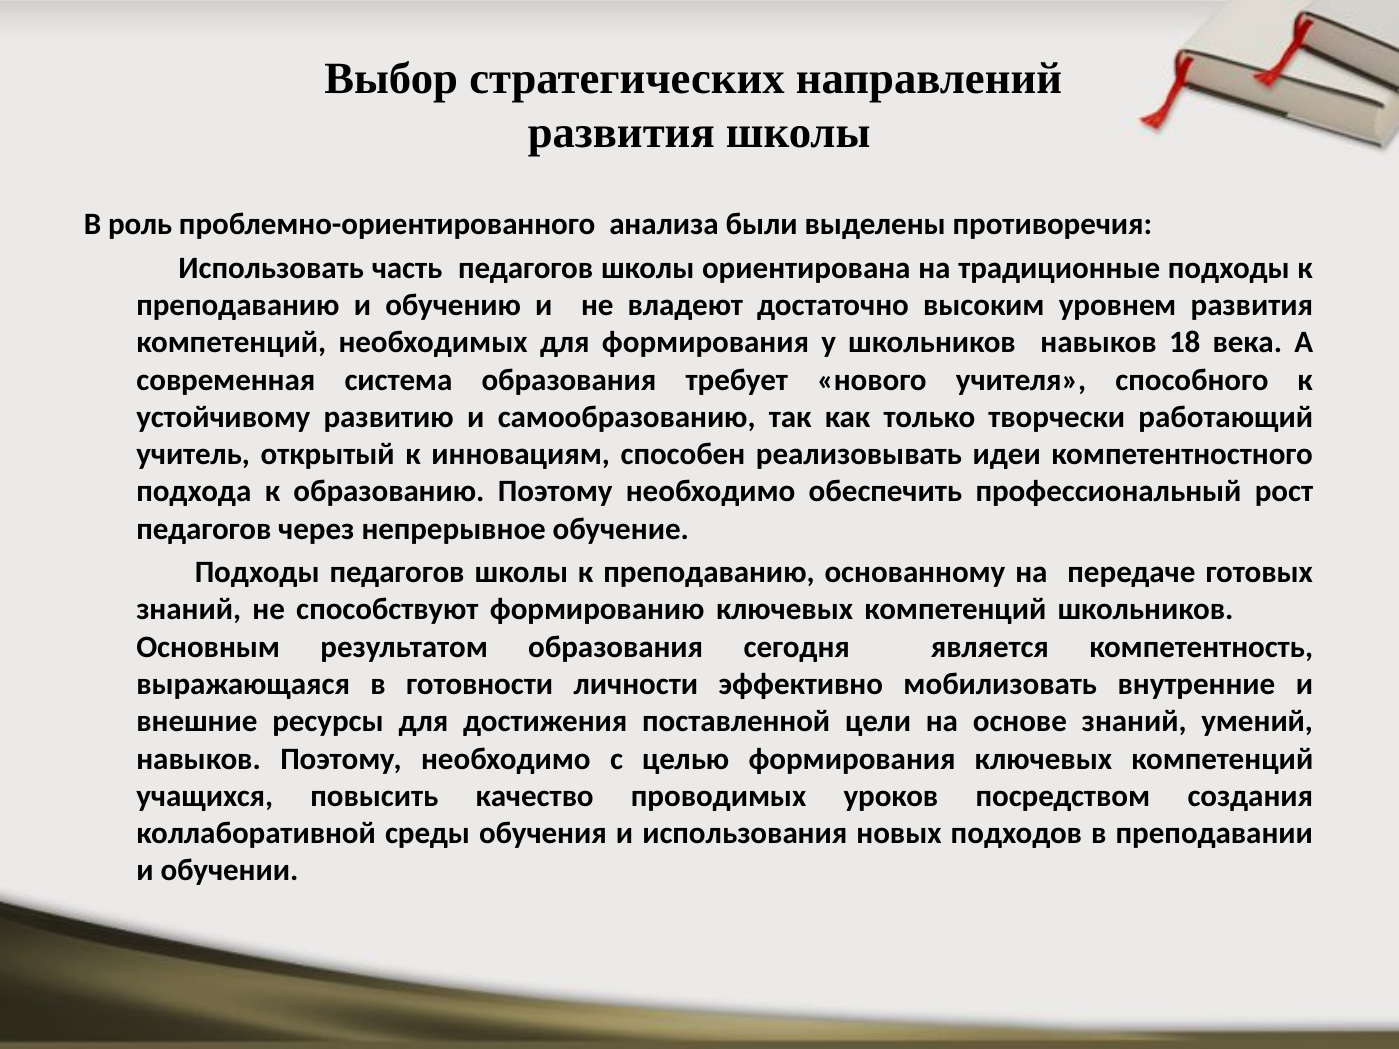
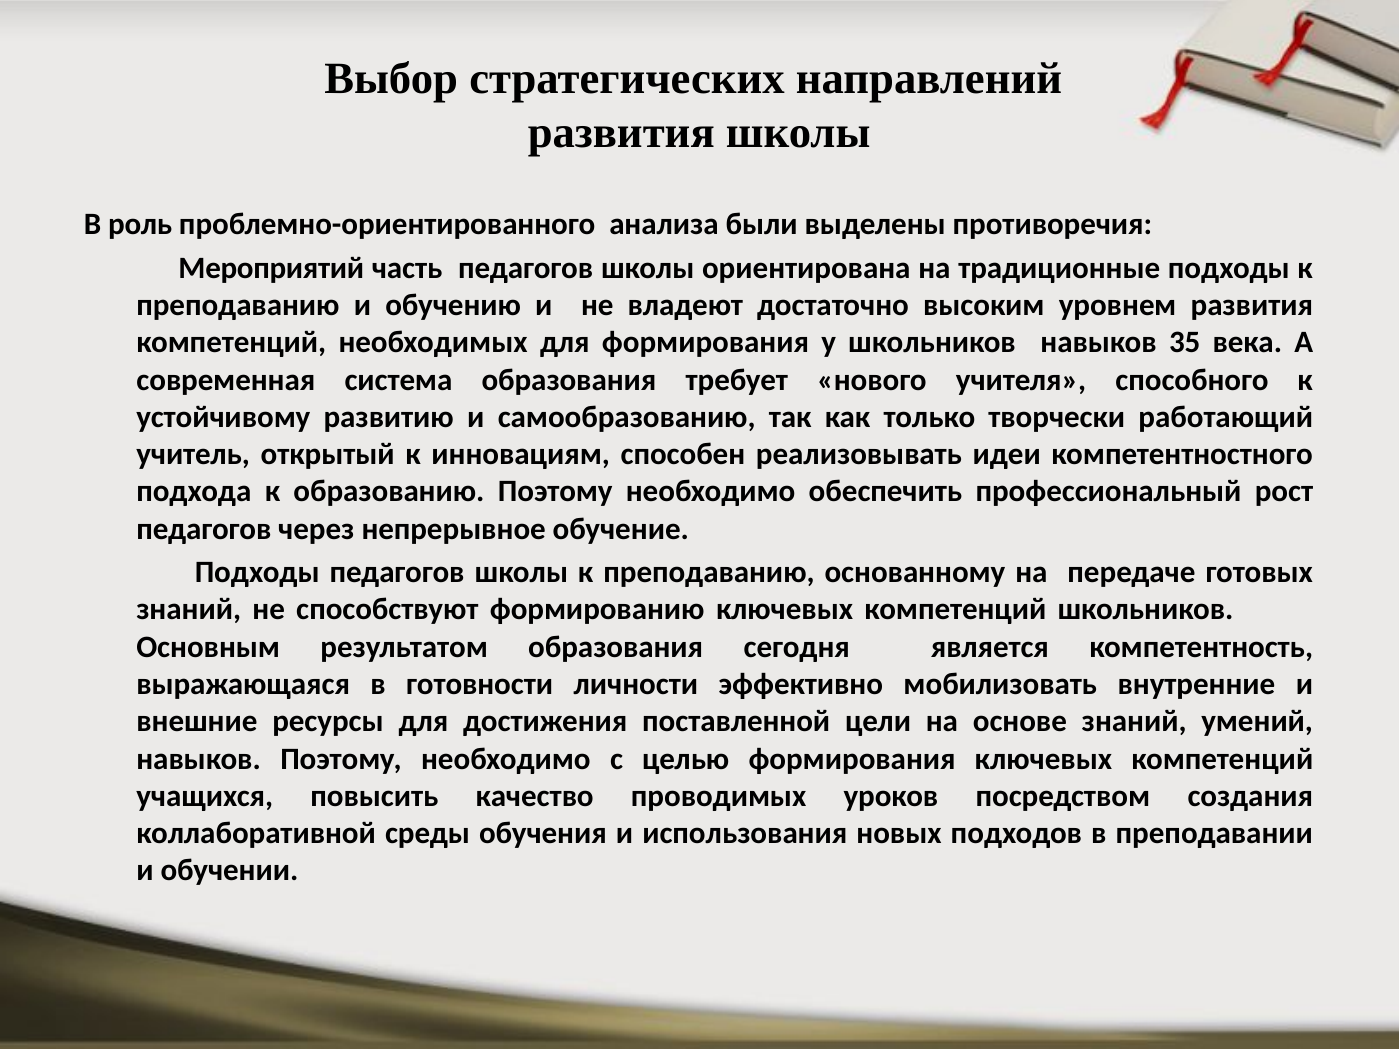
Использовать: Использовать -> Мероприятий (271, 268)
18: 18 -> 35 (1185, 343)
